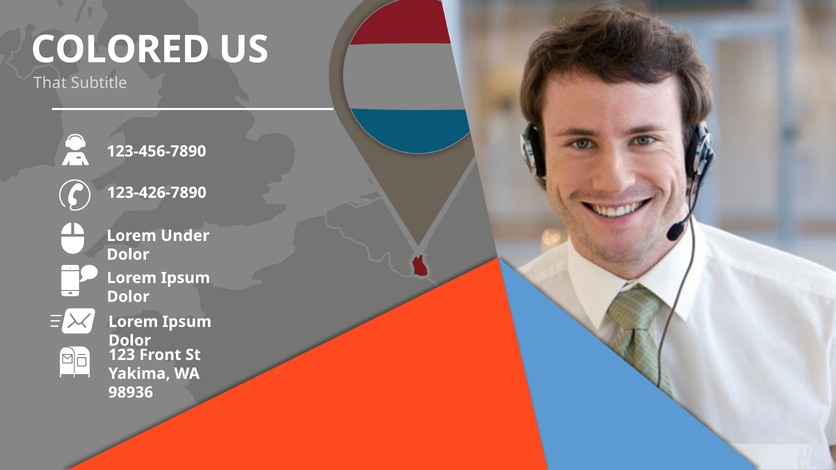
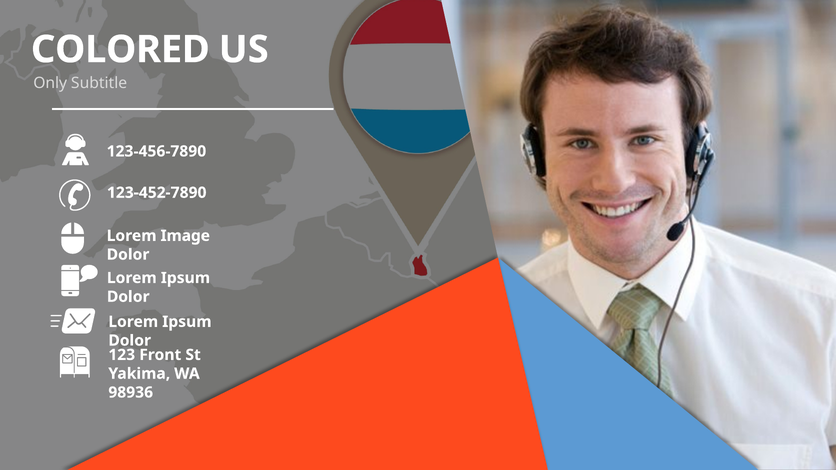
That: That -> Only (50, 83)
123-426-7890: 123-426-7890 -> 123-452-7890 (157, 193)
Under: Under -> Image (185, 236)
